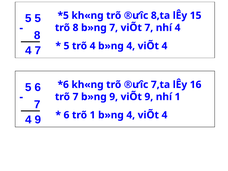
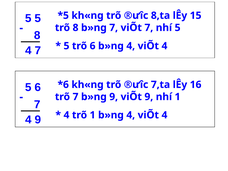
nhí 4: 4 -> 5 (178, 28)
trõ 4: 4 -> 6 (93, 46)
6: 6 -> 4 (66, 115)
